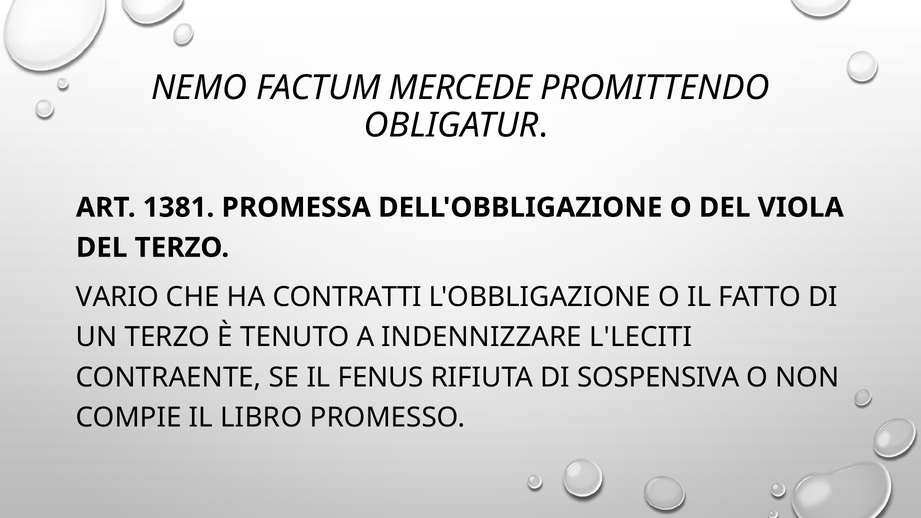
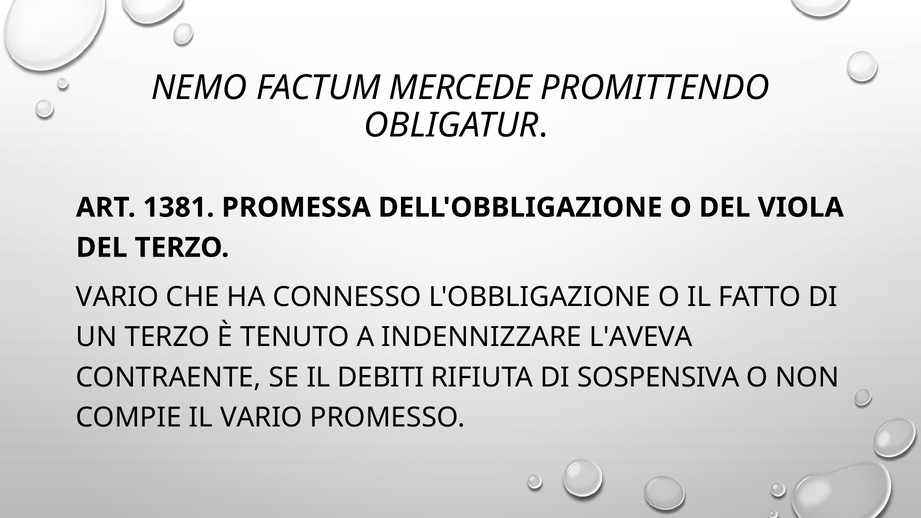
CONTRATTI: CONTRATTI -> CONNESSO (347, 297)
L'LECITI: L'LECITI -> L'AVEVA (641, 337)
FENUS: FENUS -> DEBITI (381, 377)
IL LIBRO: LIBRO -> VARIO (261, 417)
